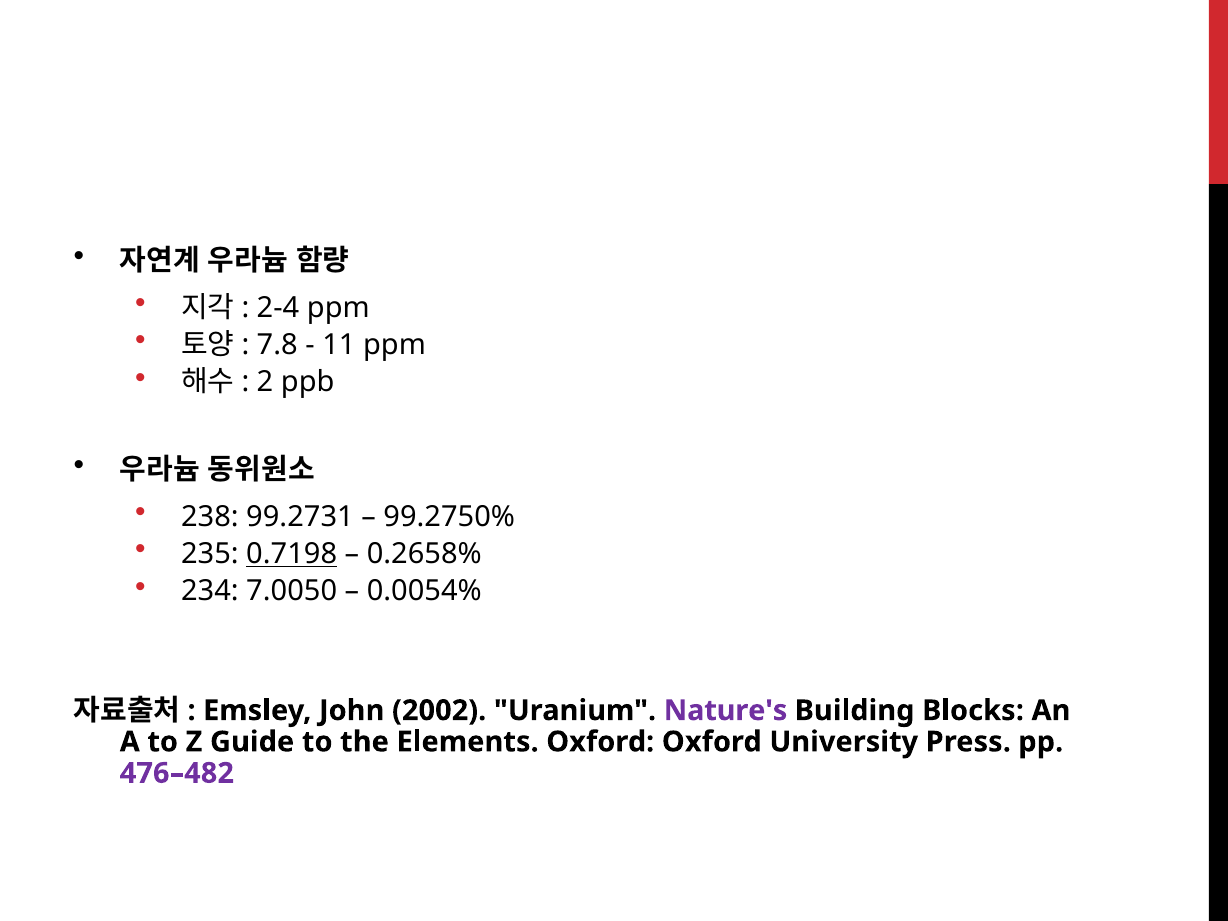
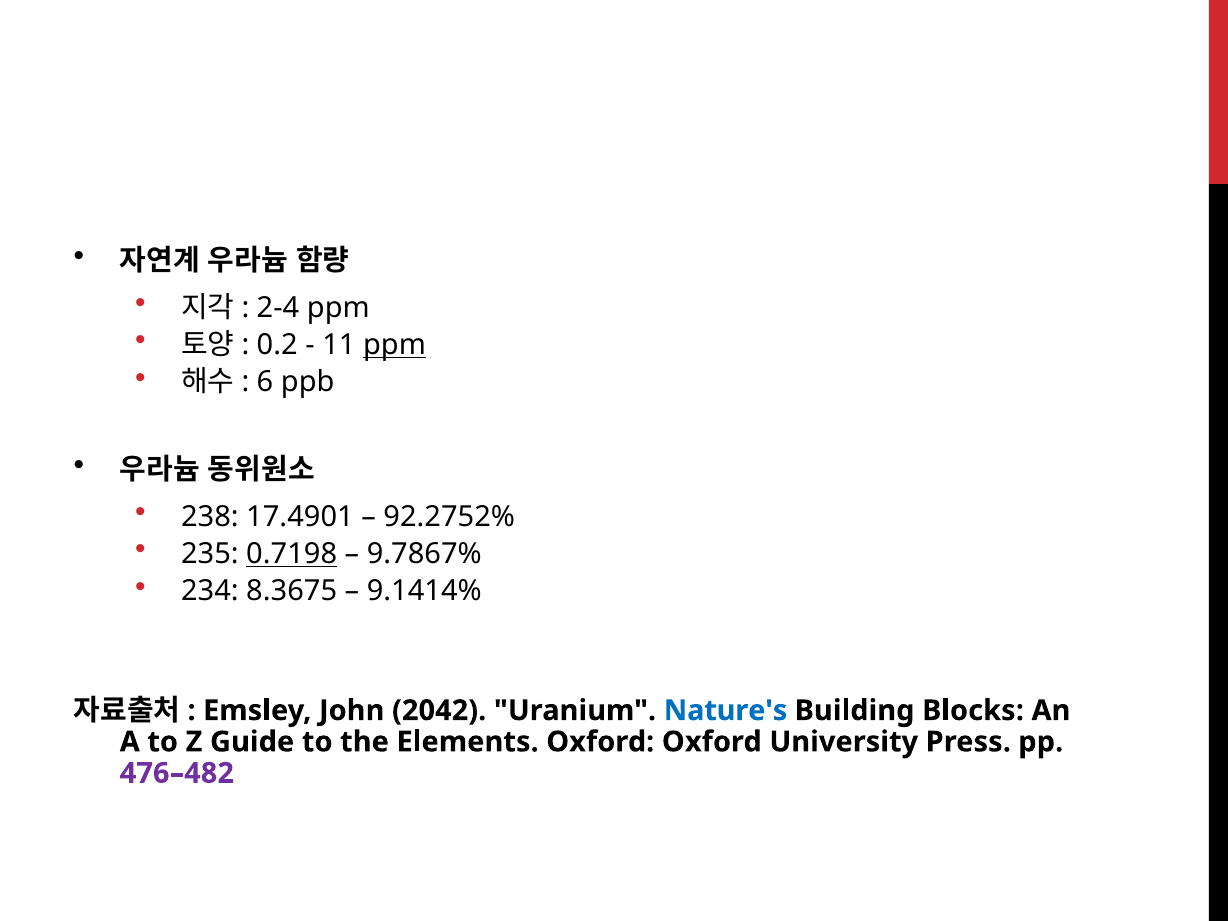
7.8: 7.8 -> 0.2 (277, 345)
ppm underline: none -> present (394, 345)
2: 2 -> 6 (265, 382)
99.2731: 99.2731 -> 17.4901 (300, 516)
99.2750%: 99.2750% -> 92.2752% (449, 516)
0.2658%: 0.2658% -> 9.7867% (424, 554)
7.0050: 7.0050 -> 8.3675 (292, 591)
0.0054%: 0.0054% -> 9.1414% (424, 591)
2002: 2002 -> 2042 (439, 711)
Nature's colour: purple -> blue (726, 711)
